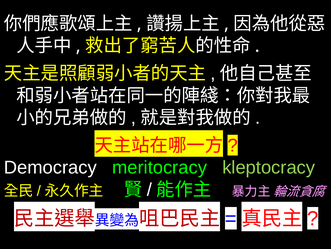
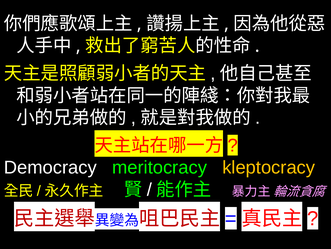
kleptocracy colour: light green -> yellow (269, 167)
